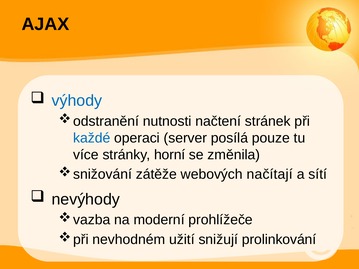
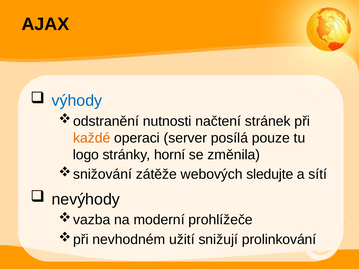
každé colour: blue -> orange (92, 138)
více: více -> logo (86, 155)
načítají: načítají -> sledujte (270, 174)
